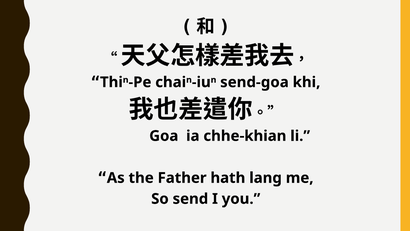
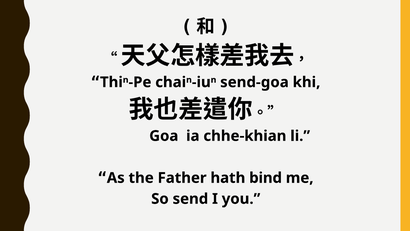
lang: lang -> bind (266, 178)
